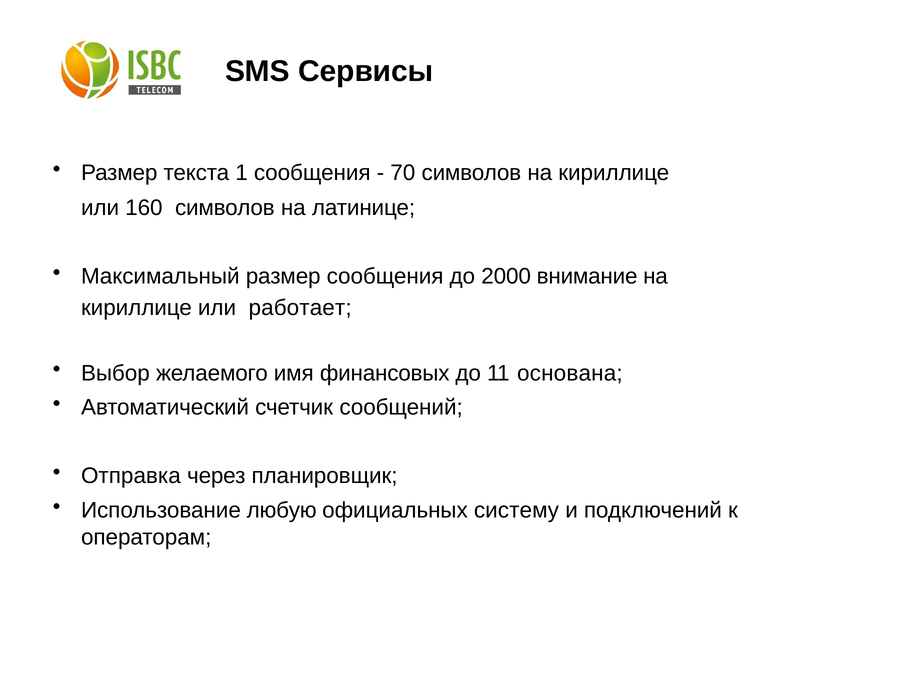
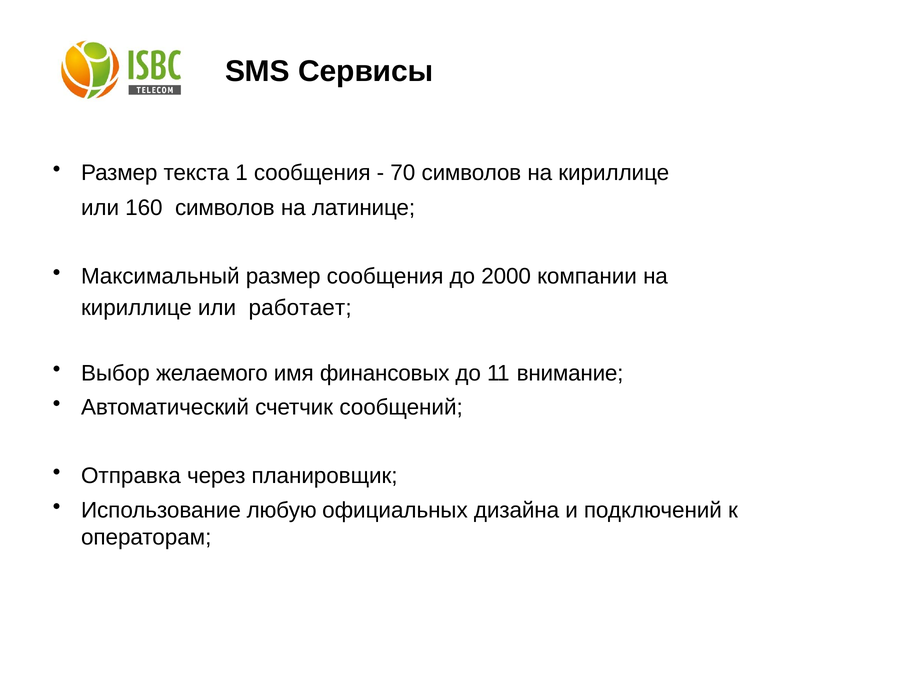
внимание: внимание -> компании (587, 277)
основана: основана -> внимание (570, 373)
систему: систему -> дизайна (517, 510)
